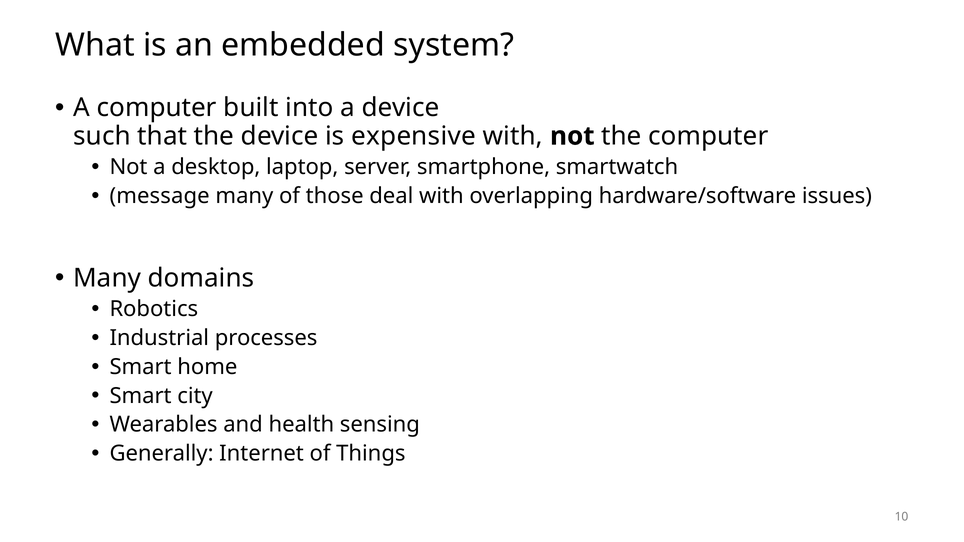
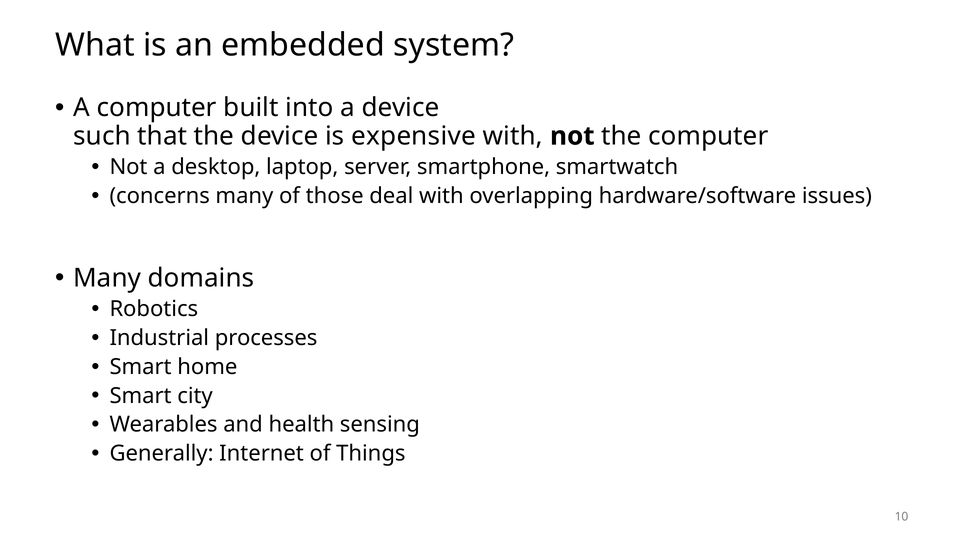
message: message -> concerns (160, 196)
